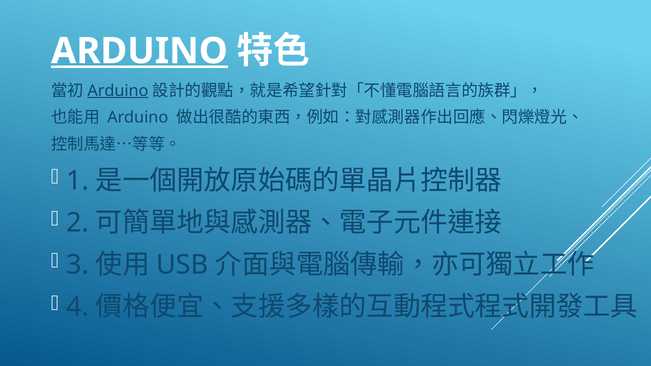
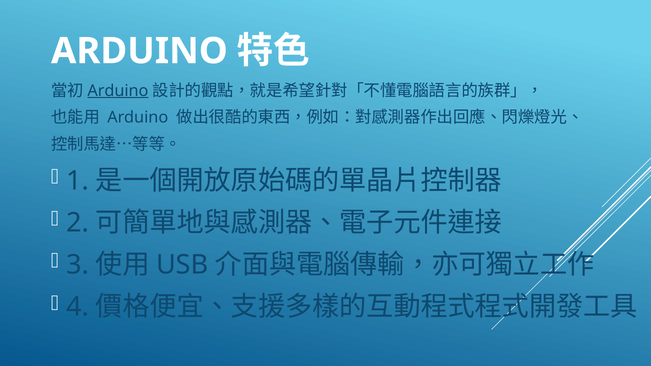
ARDUINO underline: present -> none (139, 51)
